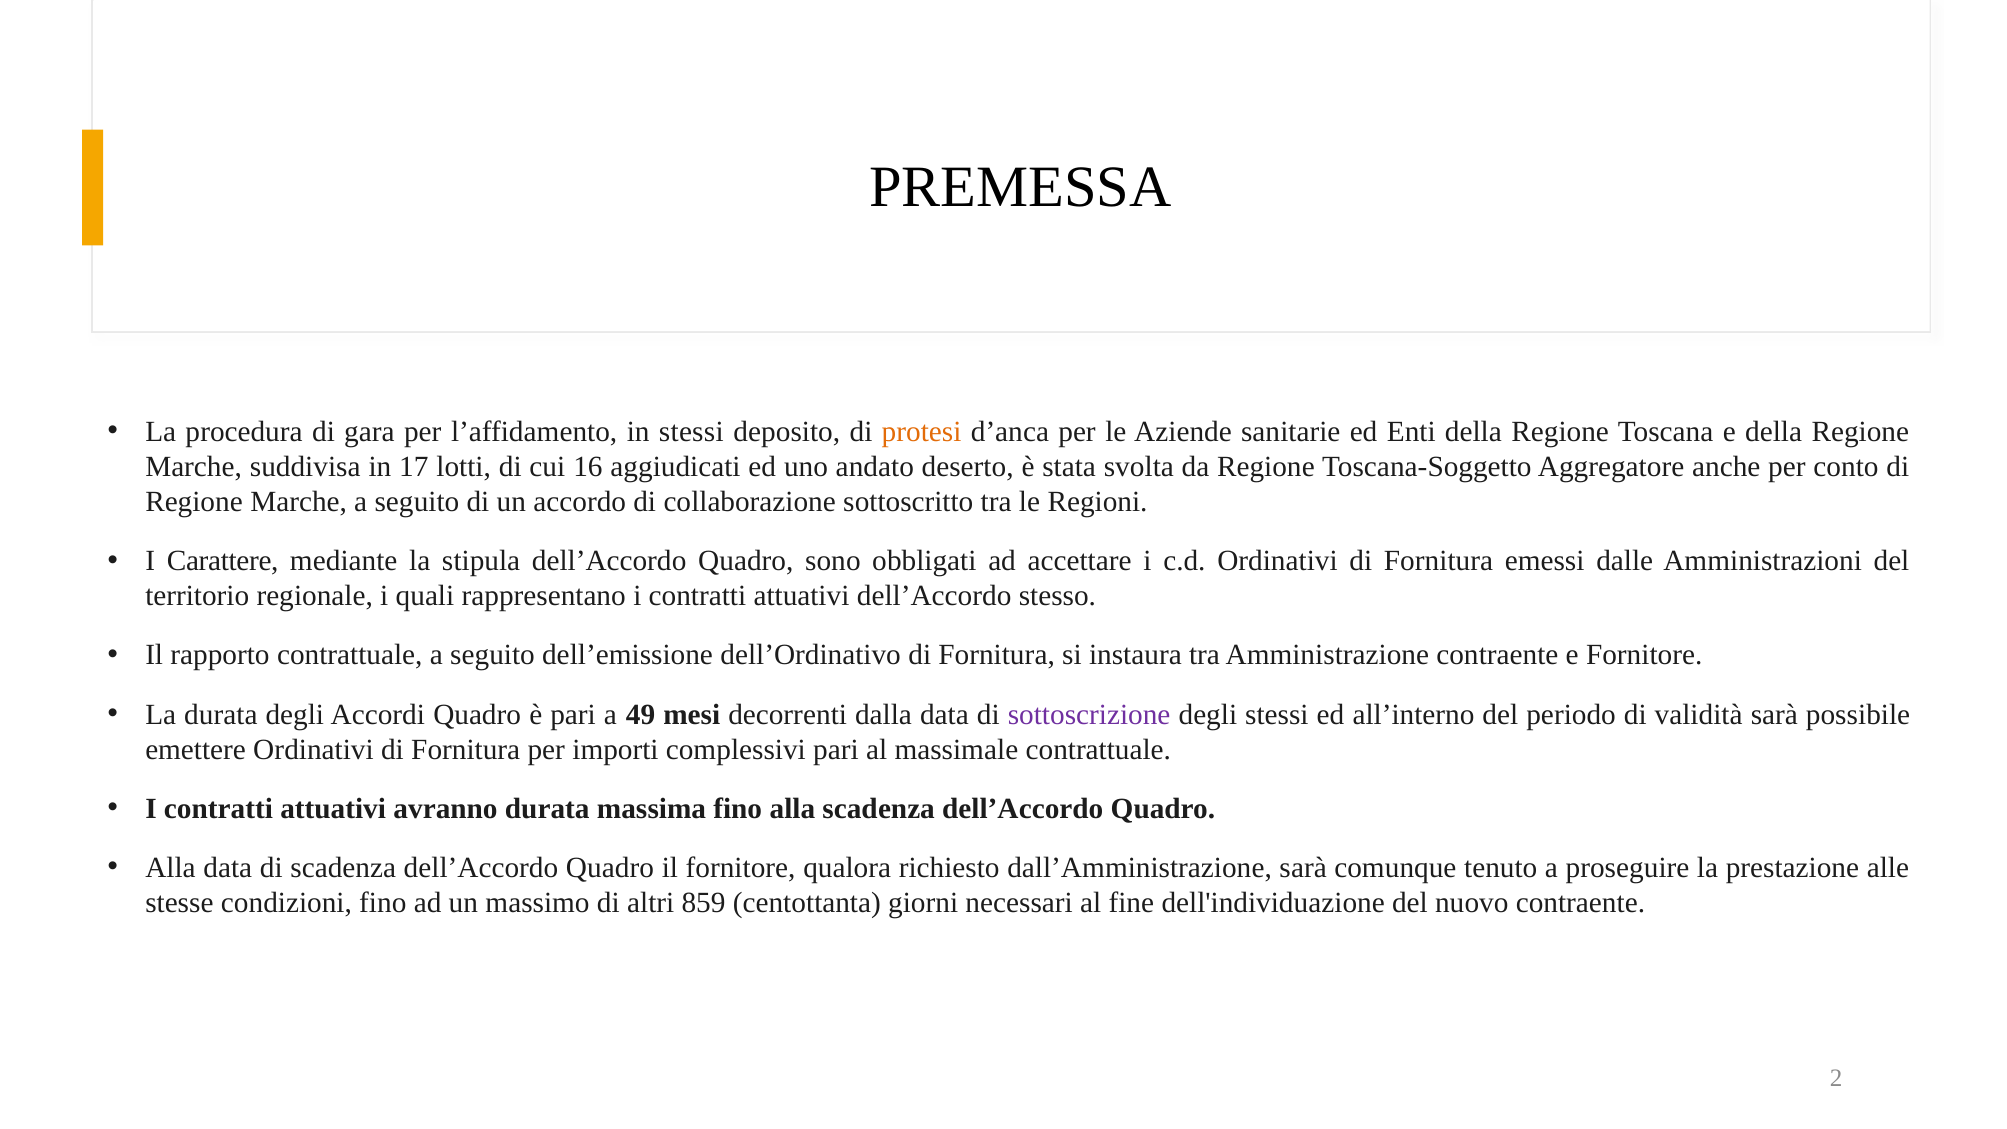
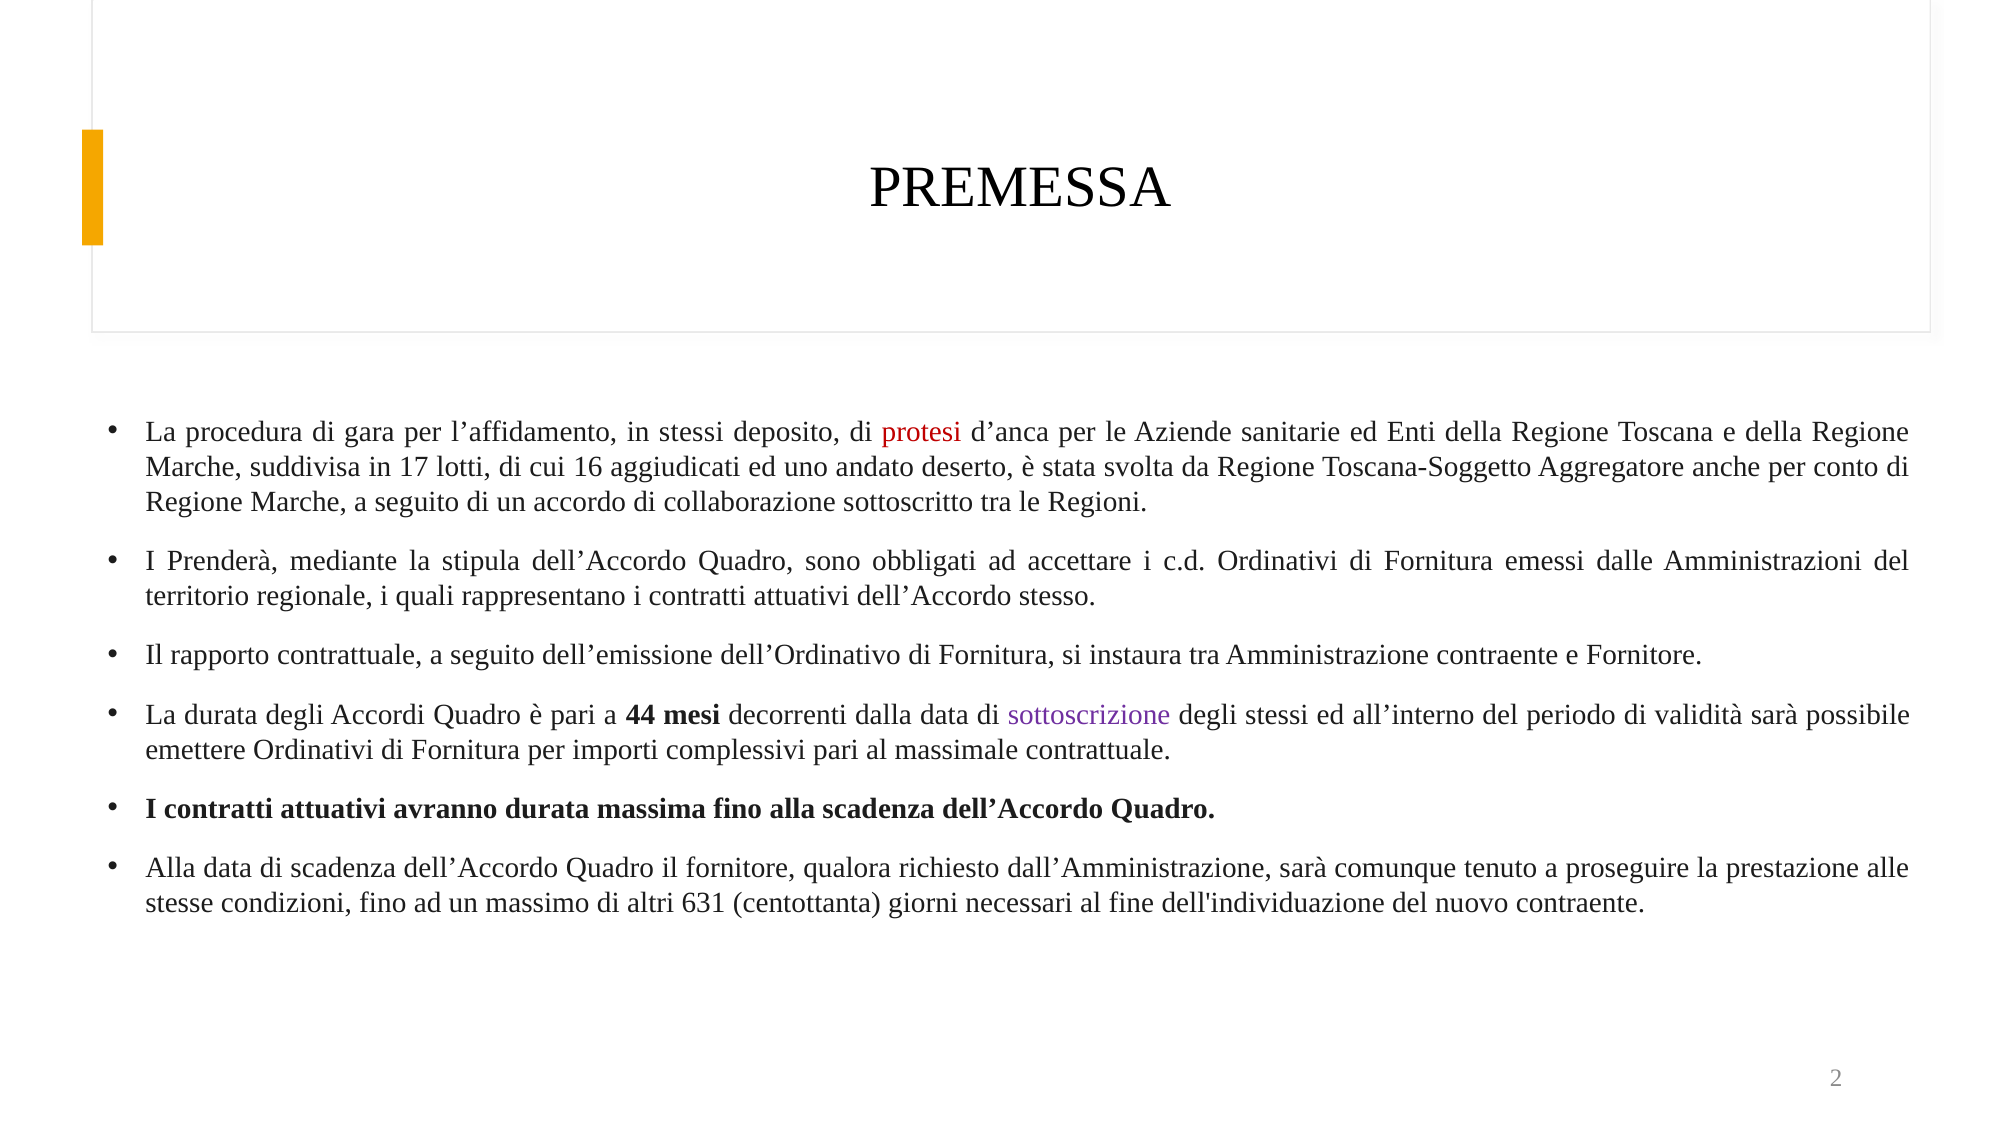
protesi colour: orange -> red (922, 431)
Carattere: Carattere -> Prenderà (223, 561)
49: 49 -> 44 (641, 714)
859: 859 -> 631 (704, 903)
